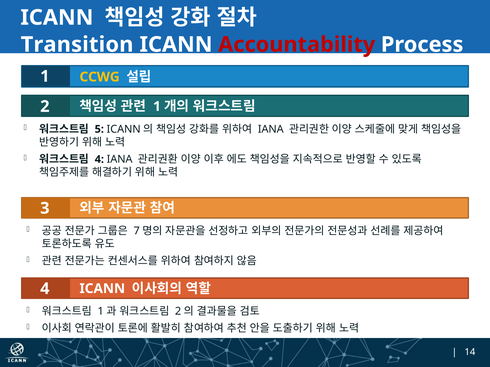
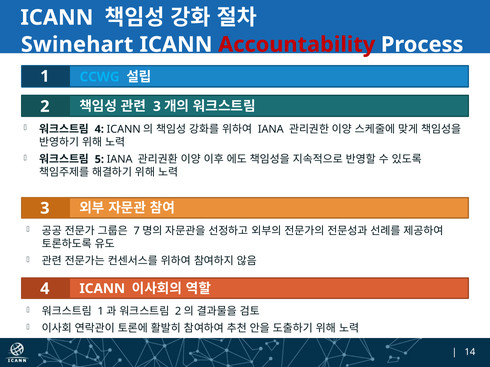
Transition: Transition -> Swinehart (77, 45)
CCWG colour: yellow -> light blue (100, 77)
1: 1 -> 3 (157, 107)
5: 5 -> 4 (99, 129)
4: 4 -> 5 (99, 160)
